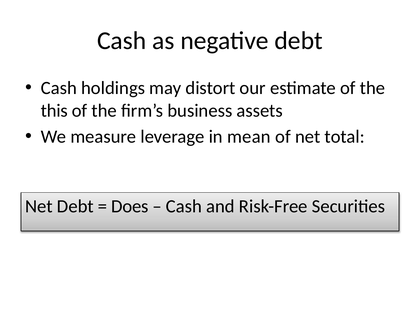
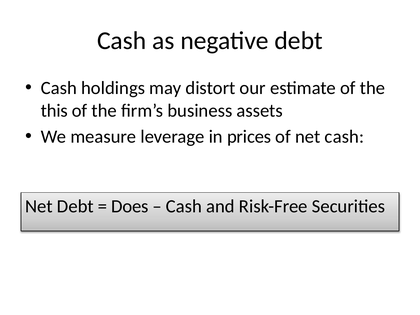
mean: mean -> prices (249, 137)
net total: total -> cash (344, 137)
